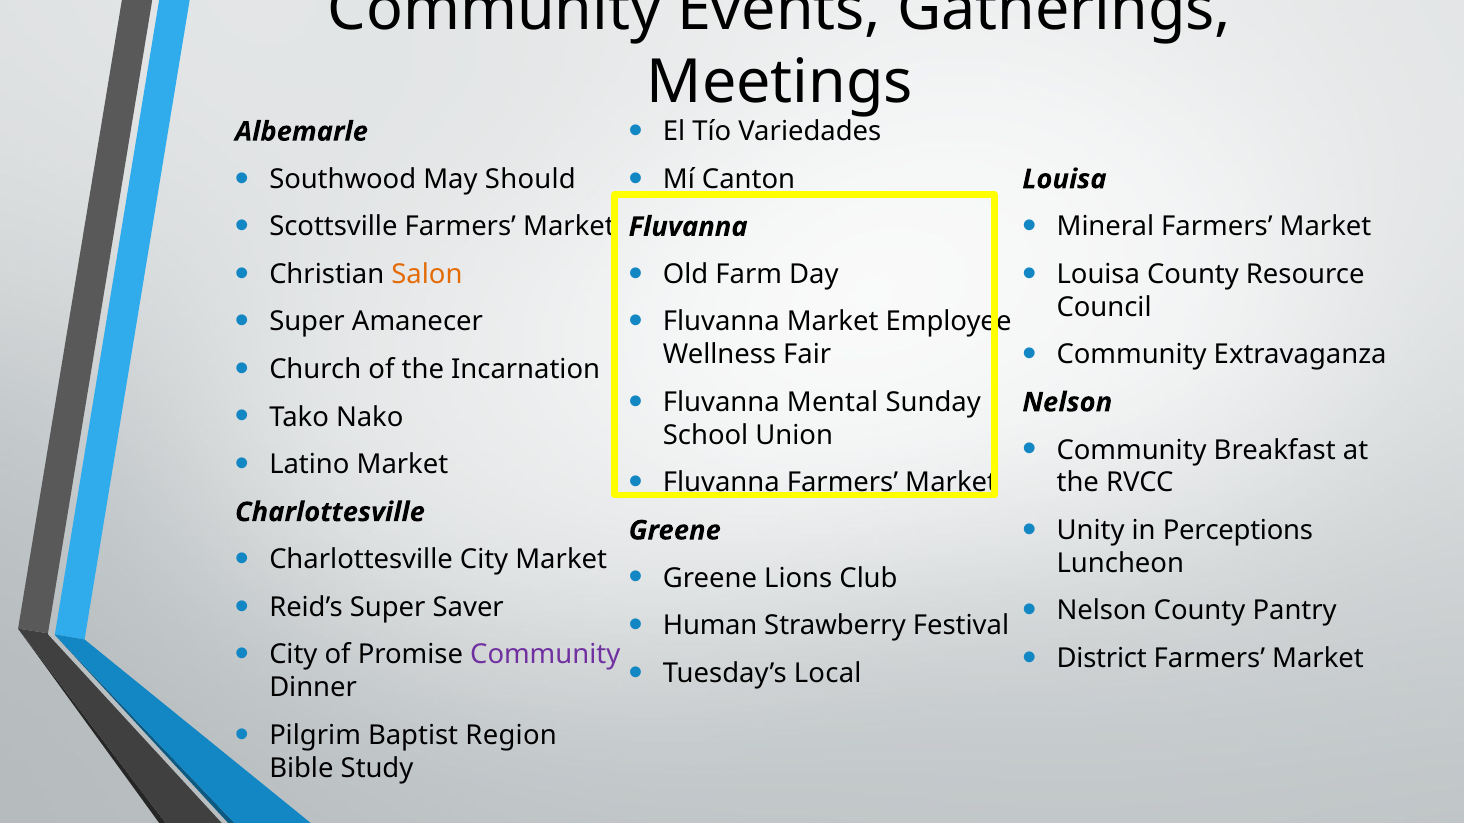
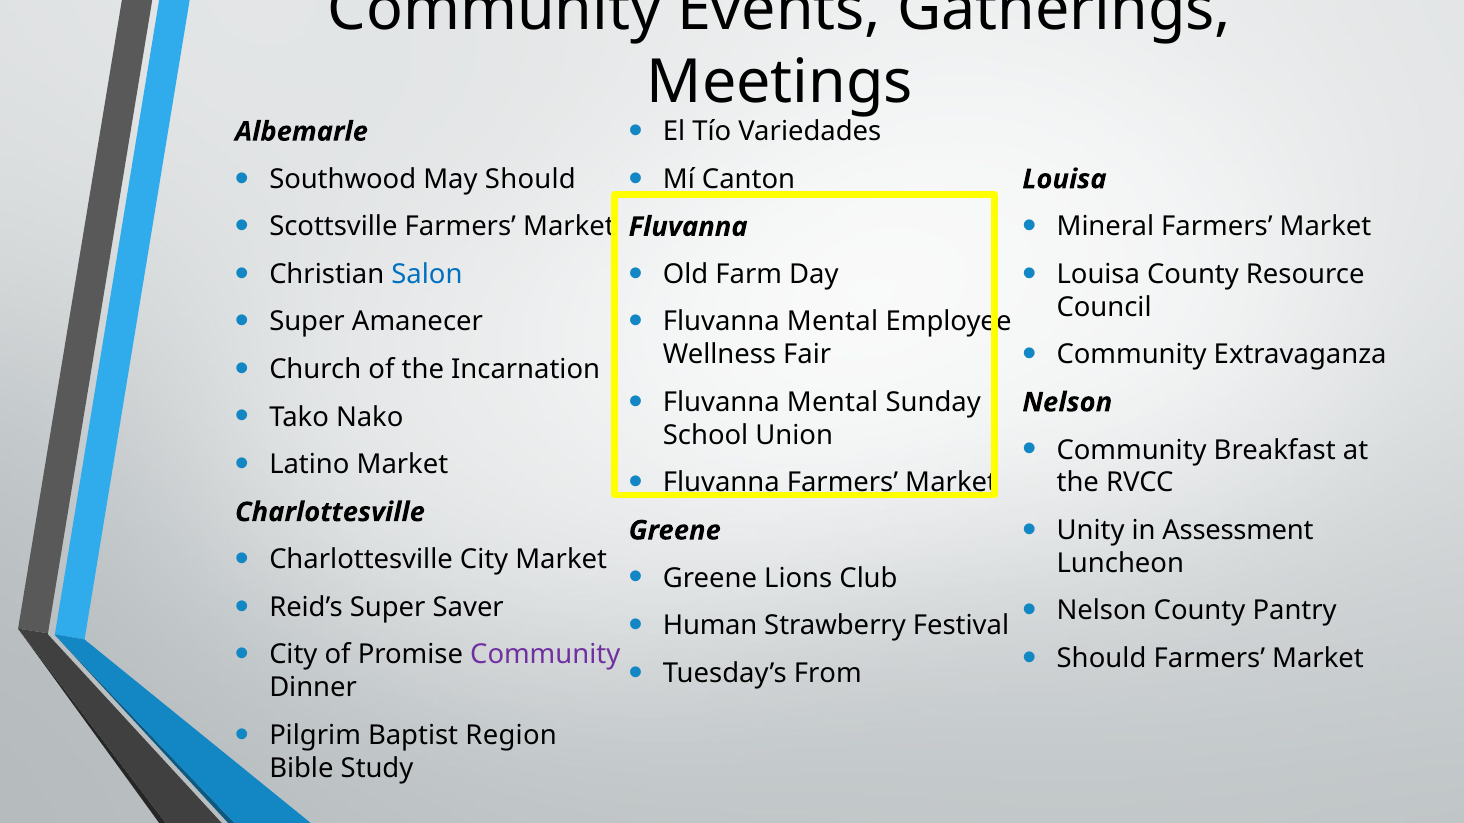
Salon colour: orange -> blue (427, 275)
Market: Market -> Mental (833, 322)
Perceptions: Perceptions -> Assessment (1238, 531)
District: District -> Should (1102, 659)
Local: Local -> From (828, 674)
